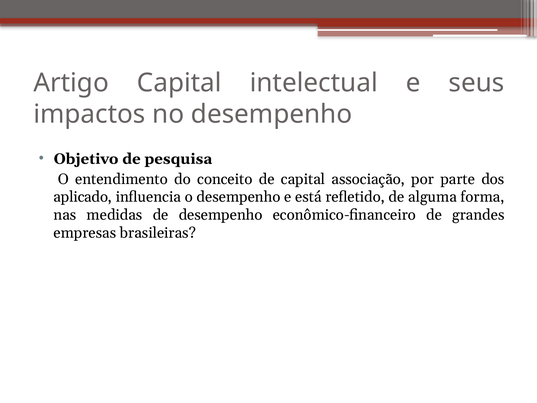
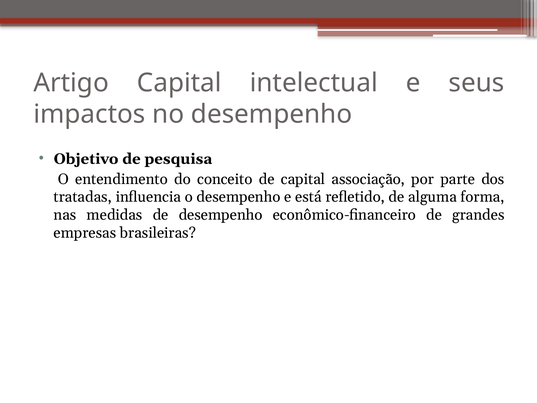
aplicado: aplicado -> tratadas (83, 197)
